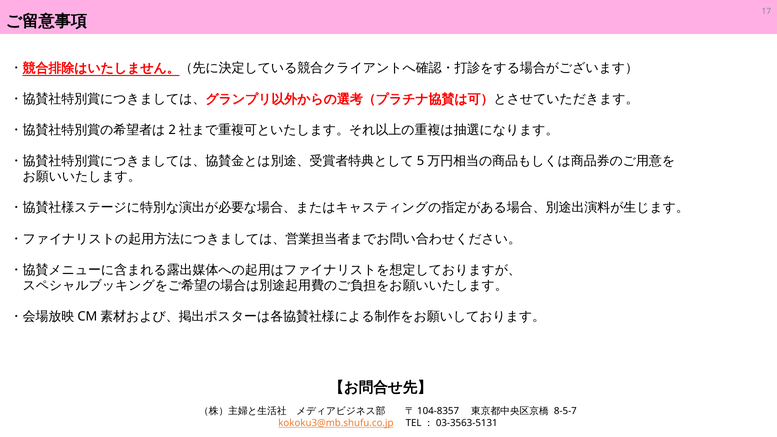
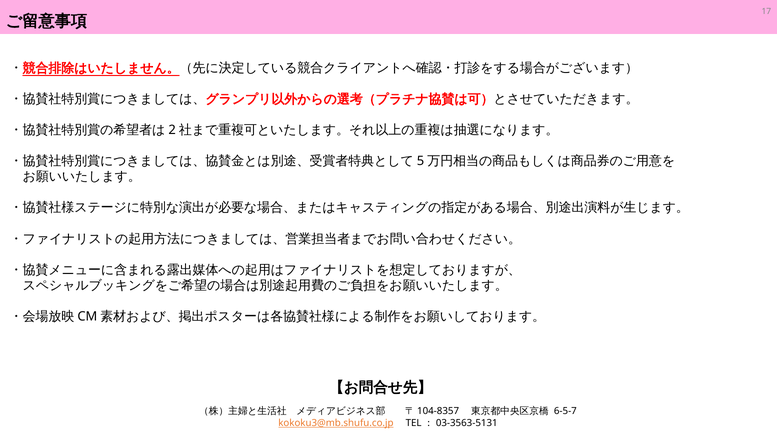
8-5-7: 8-5-7 -> 6-5-7 (565, 411)
